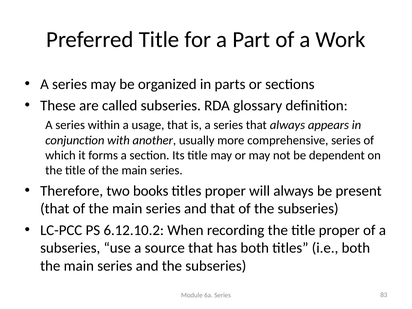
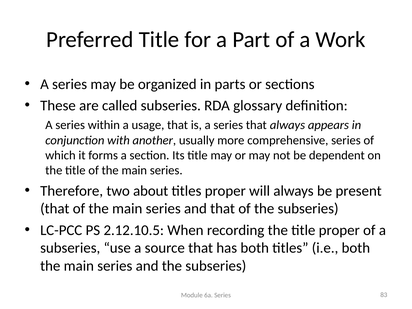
books: books -> about (151, 191)
6.12.10.2: 6.12.10.2 -> 2.12.10.5 (134, 230)
